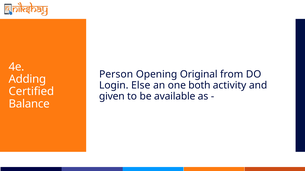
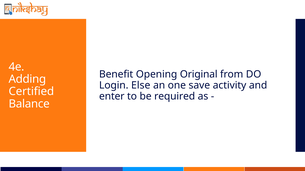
Person: Person -> Benefit (116, 75)
both: both -> save (199, 86)
given: given -> enter (112, 97)
available: available -> required (175, 97)
